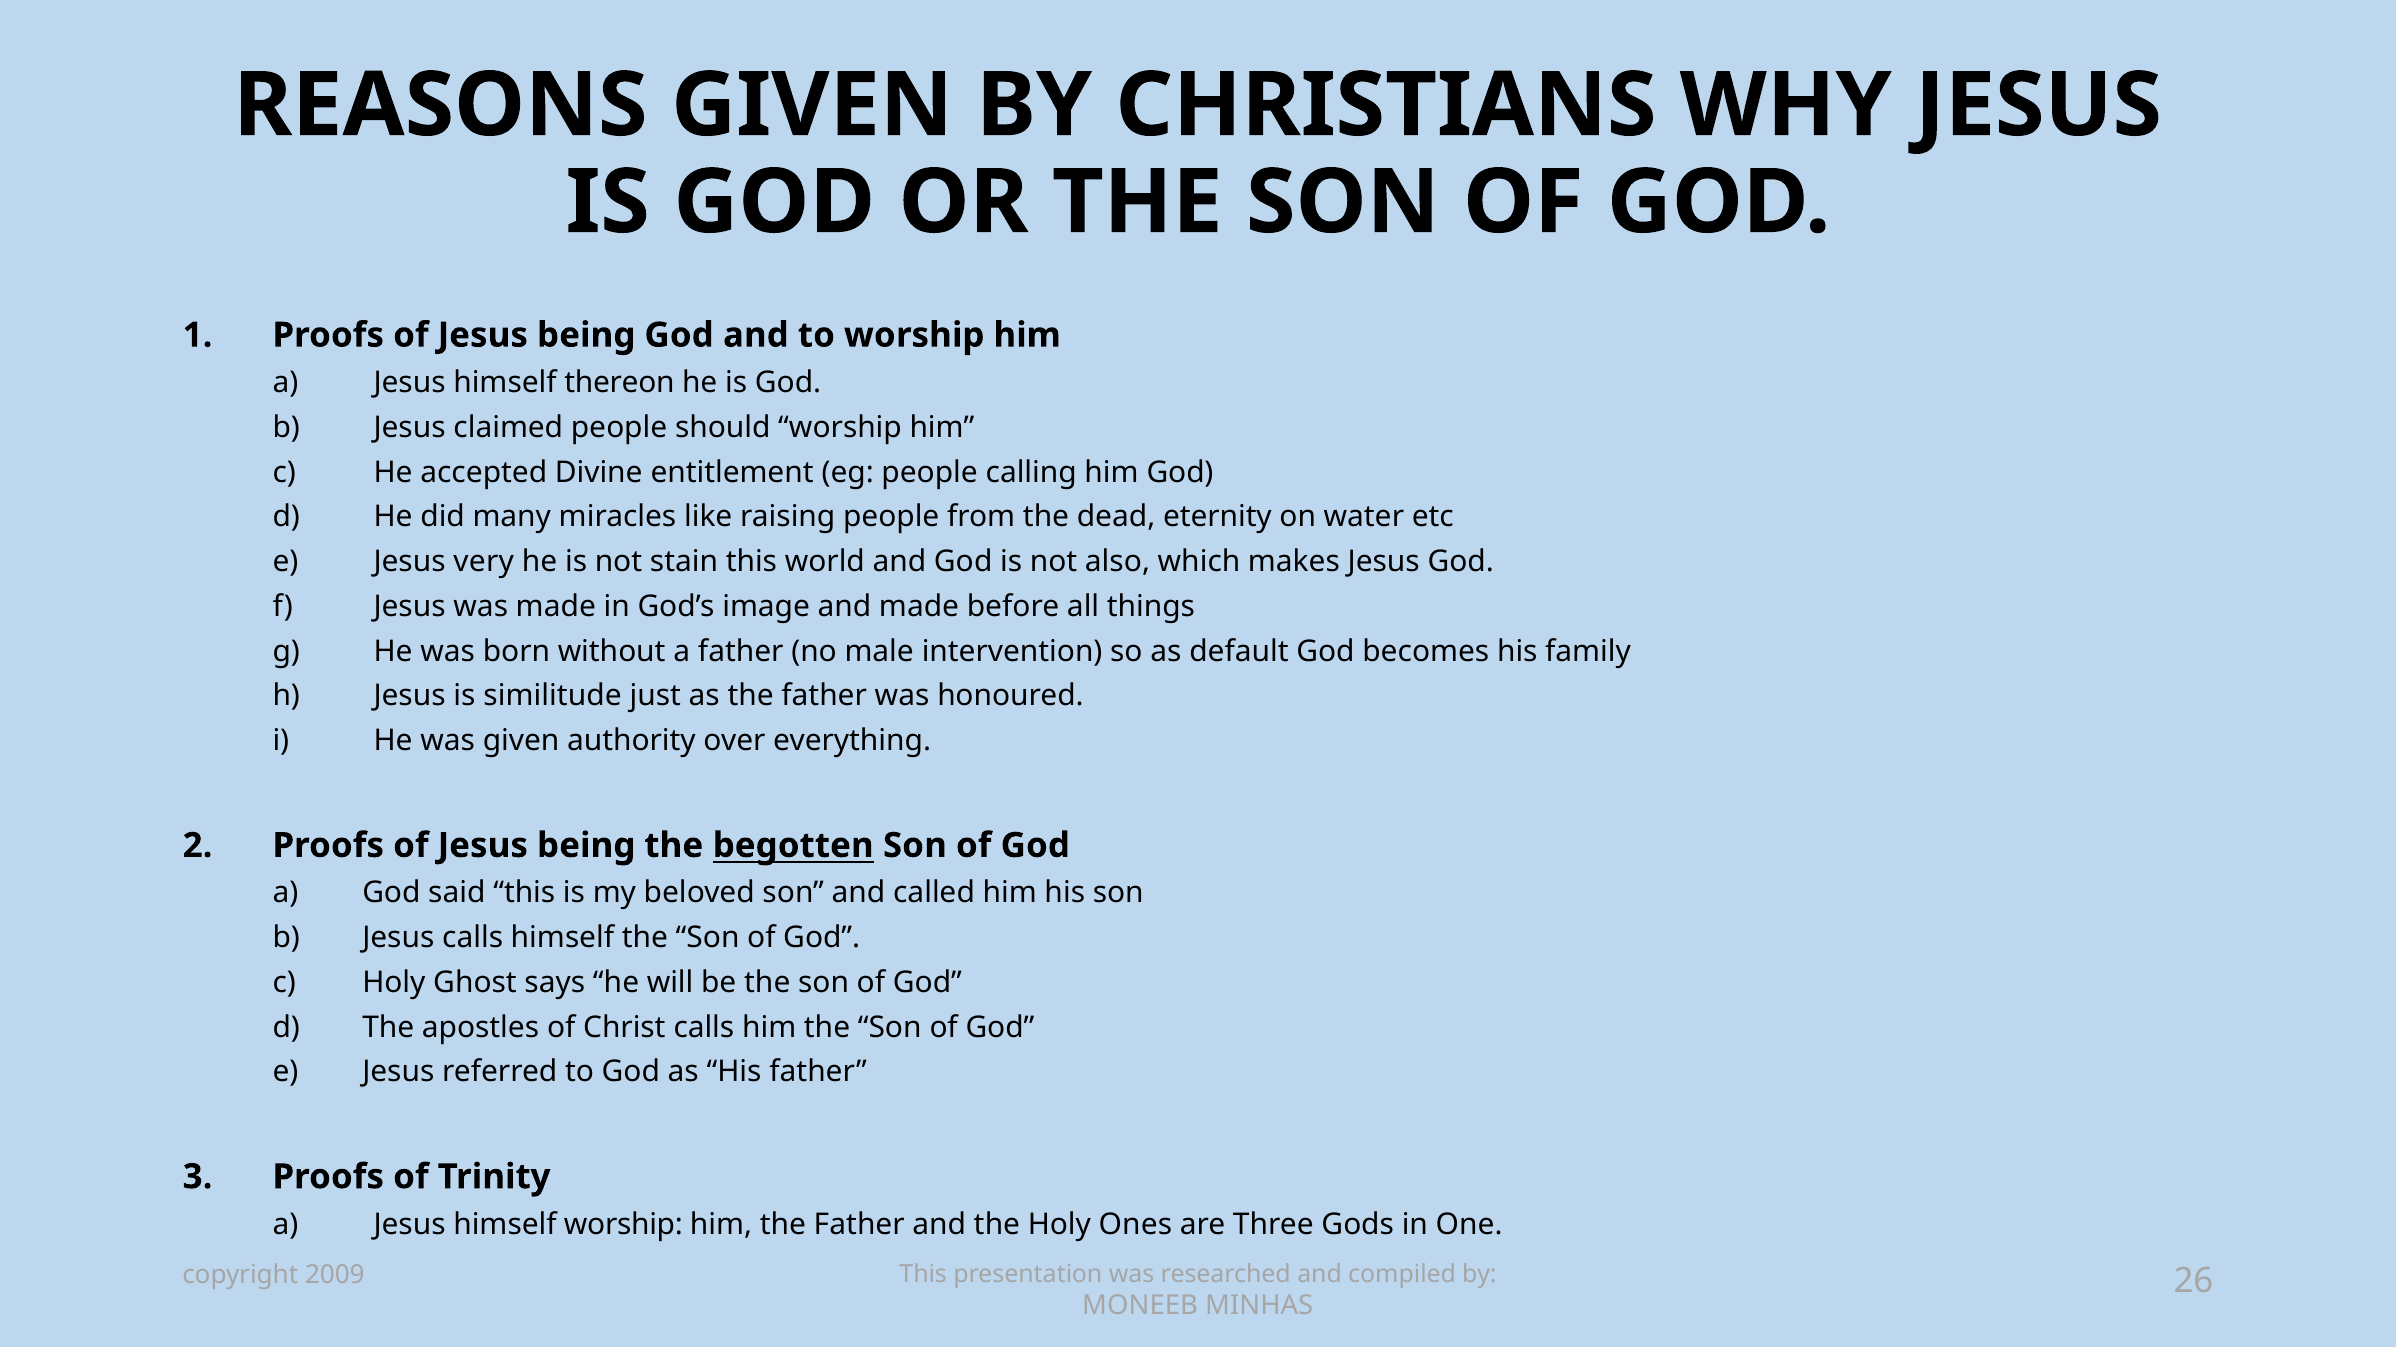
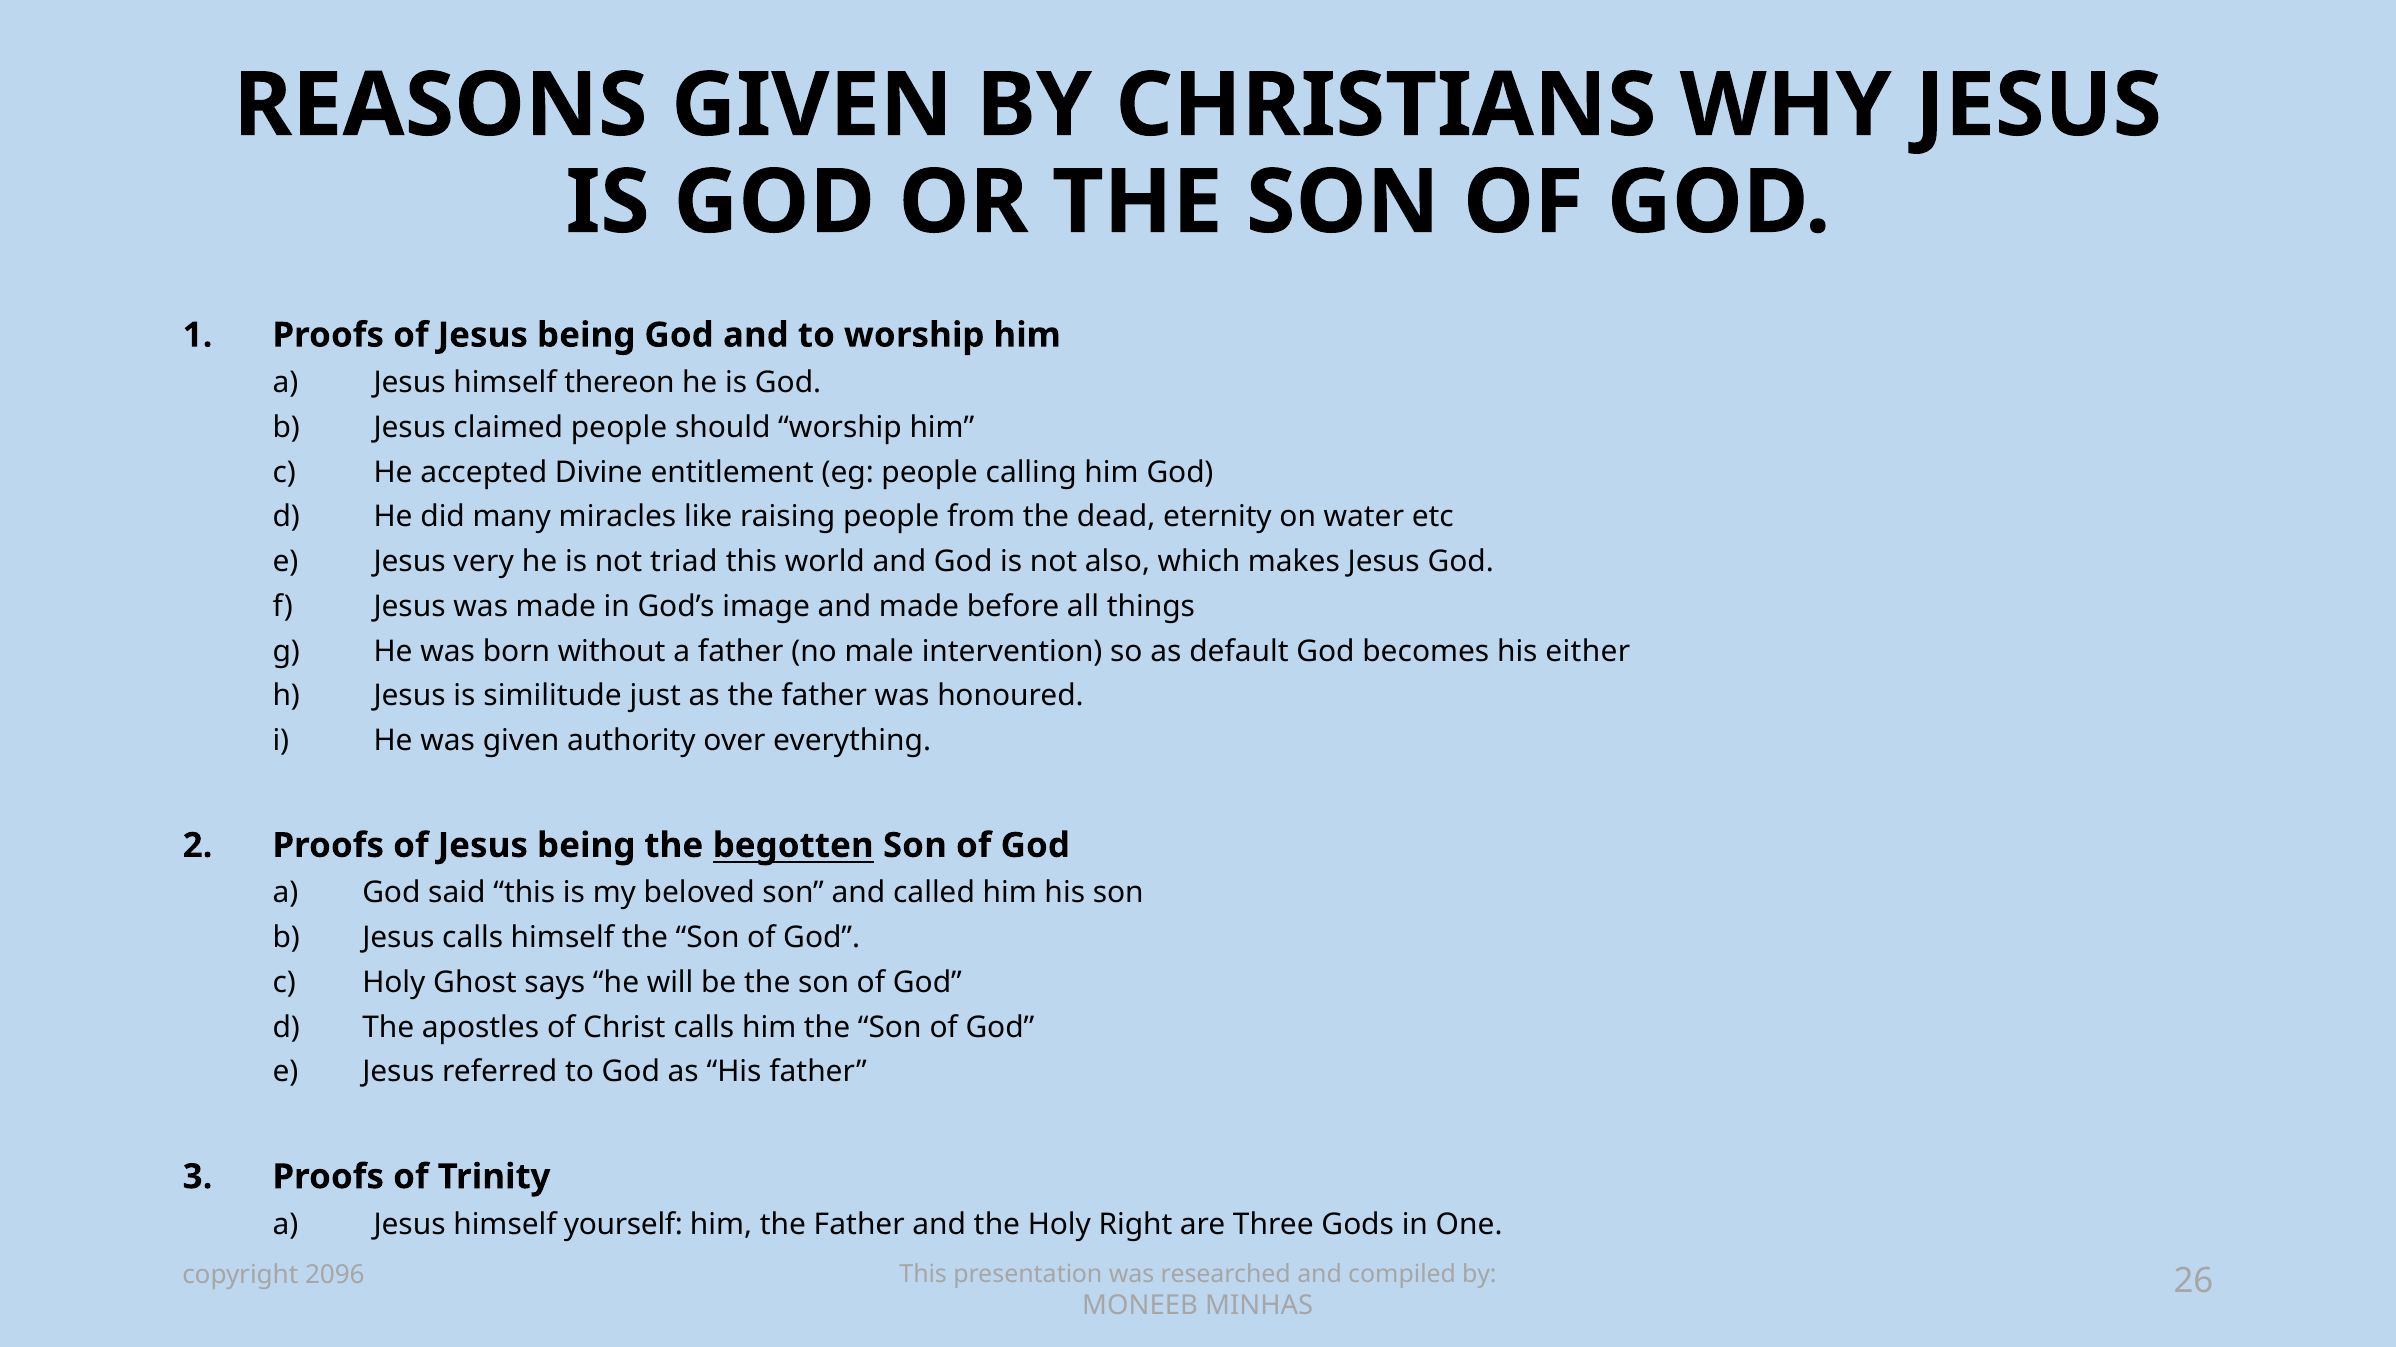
stain: stain -> triad (684, 562)
family: family -> either (1588, 652)
himself worship: worship -> yourself (623, 1225)
Ones: Ones -> Right (1135, 1225)
2009: 2009 -> 2096 (335, 1276)
